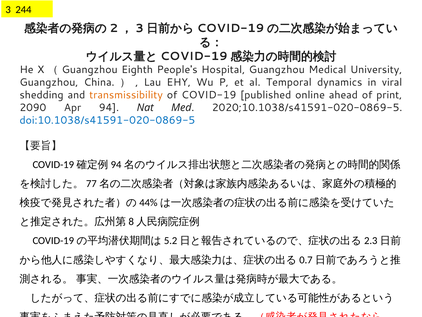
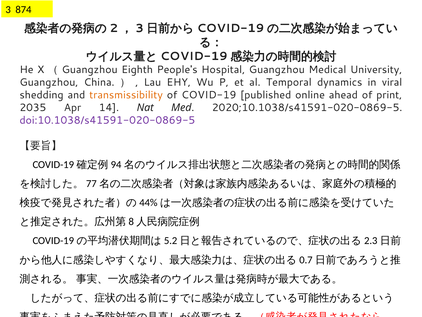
244: 244 -> 874 (23, 10)
2090: 2090 -> 2035 (33, 108)
94: 94 -> 14 (109, 108)
doi:10.1038/s41591-020-0869-5 colour: blue -> purple (107, 120)
